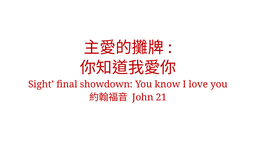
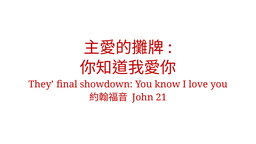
Sight: Sight -> They (41, 84)
